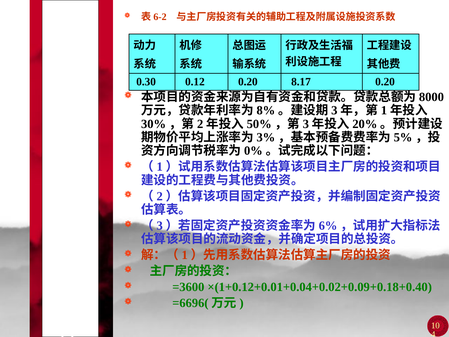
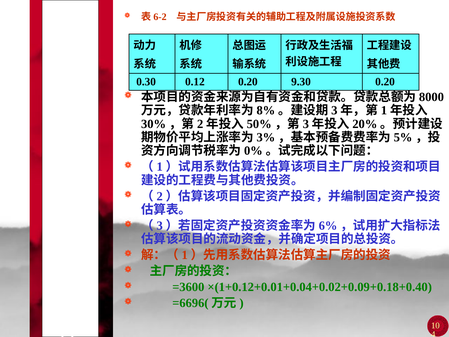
8.17: 8.17 -> 9.30 (301, 82)
